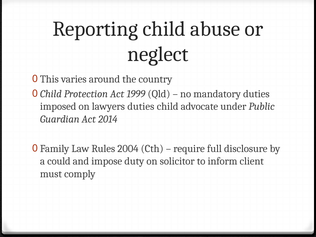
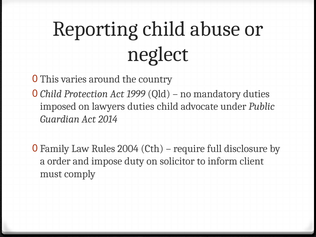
could: could -> order (59, 161)
